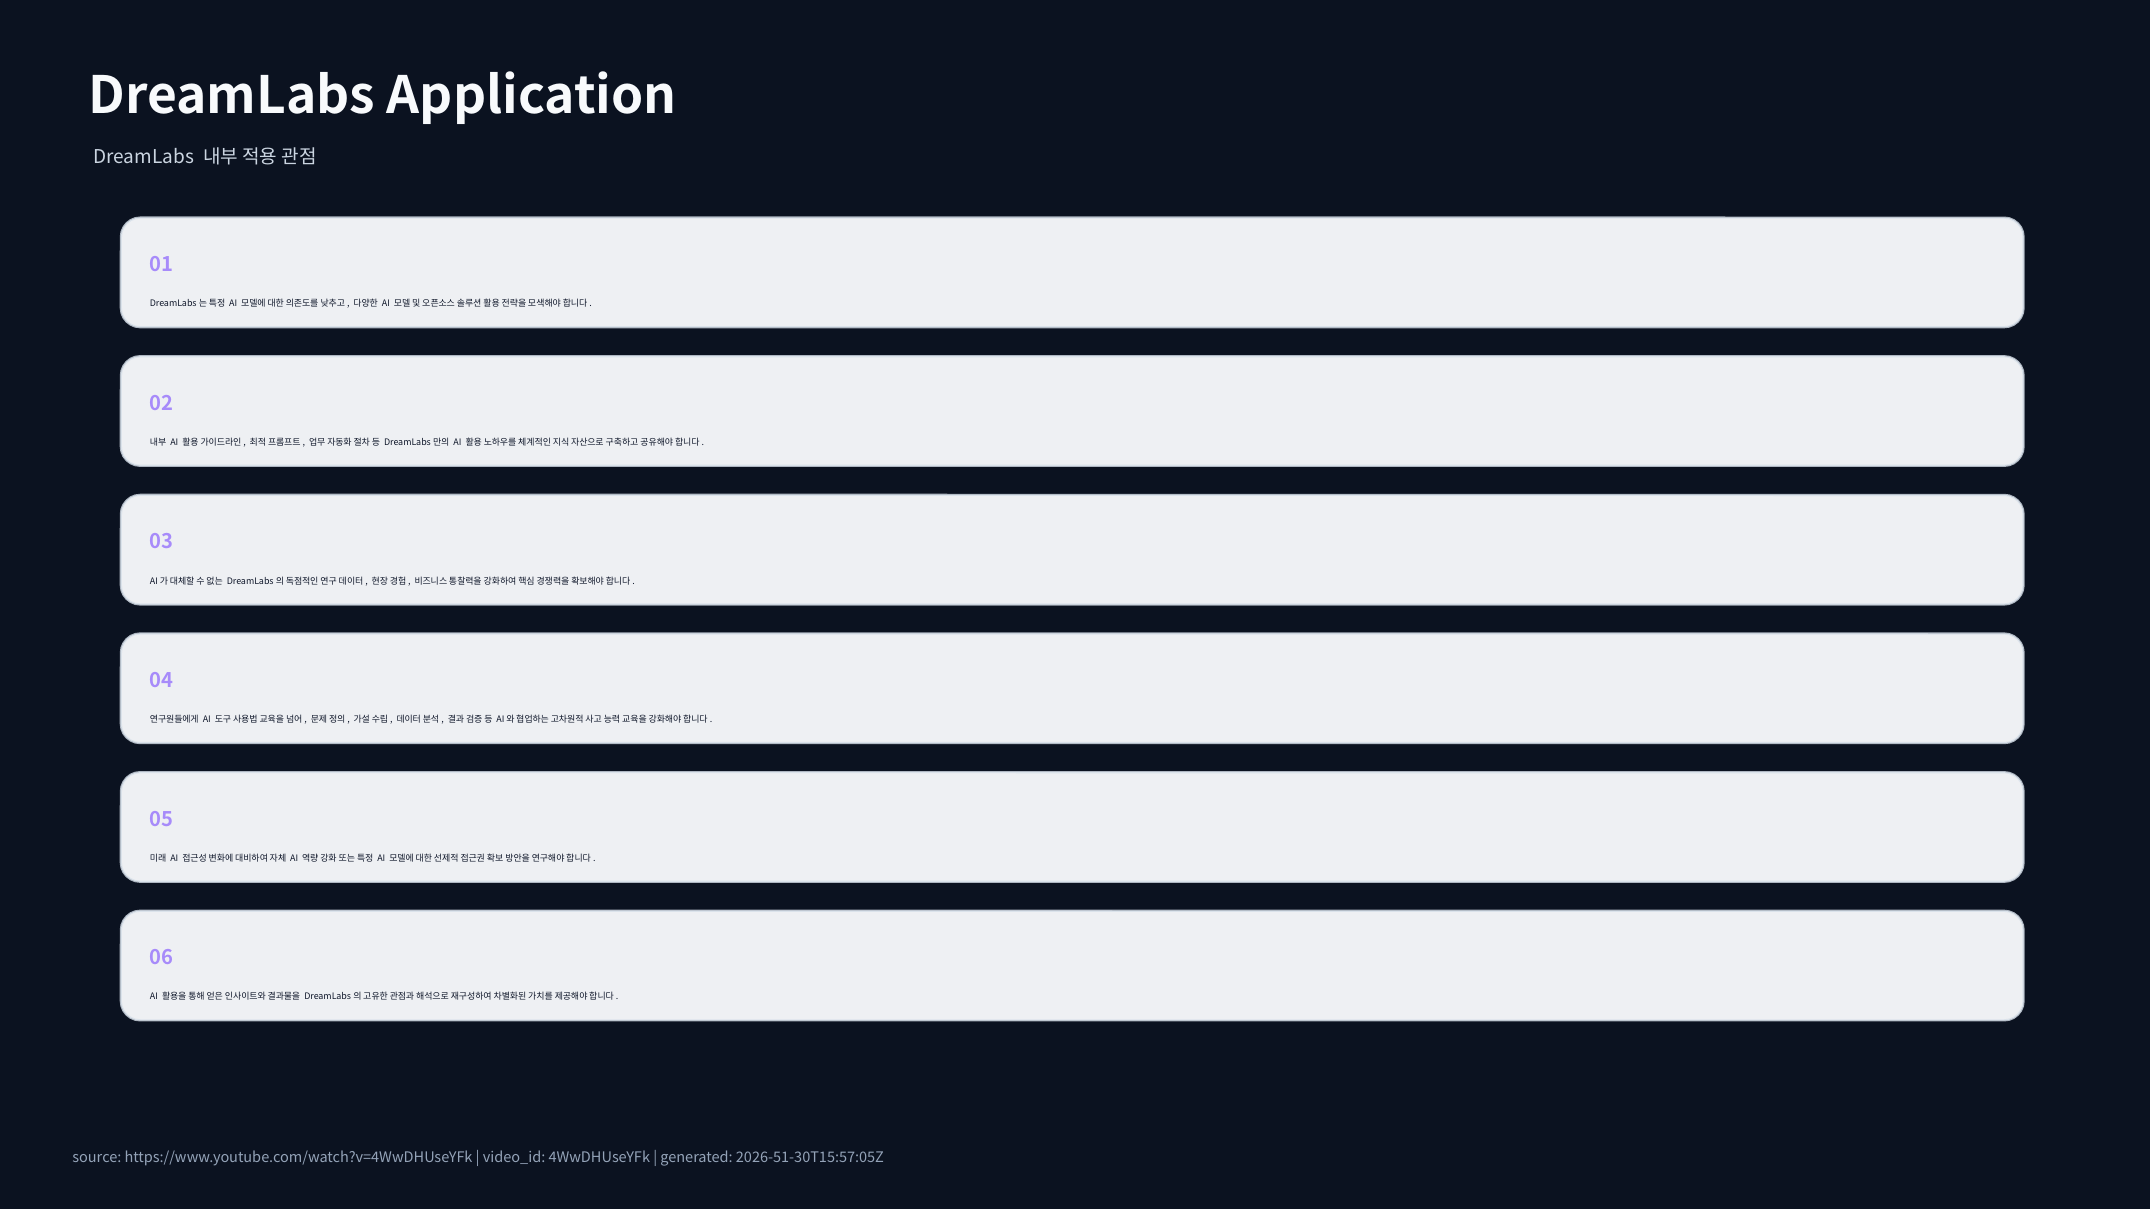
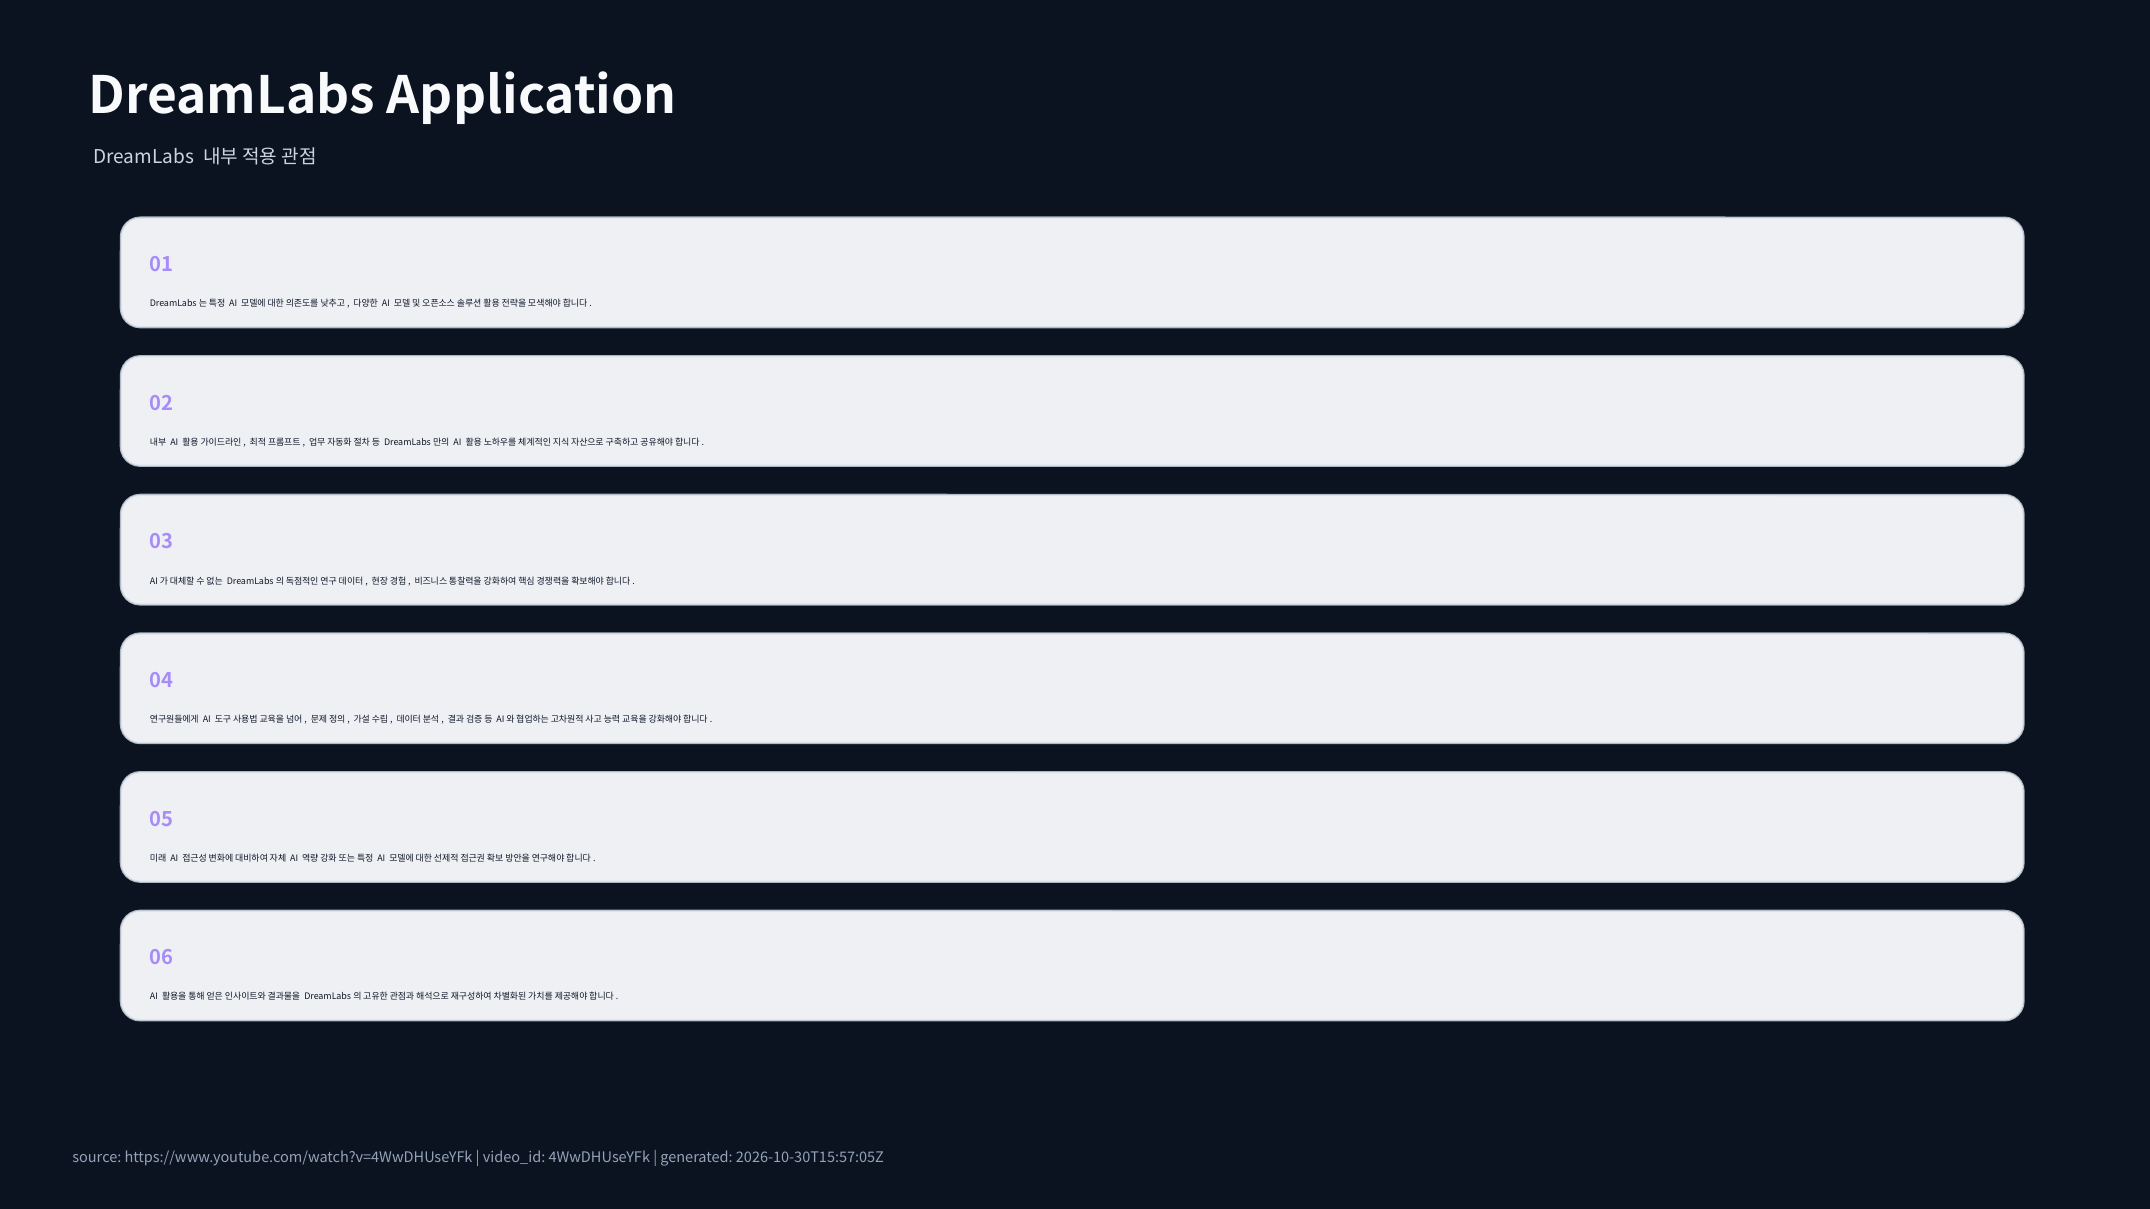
2026-51-30T15:57:05Z: 2026-51-30T15:57:05Z -> 2026-10-30T15:57:05Z (810, 1158)
